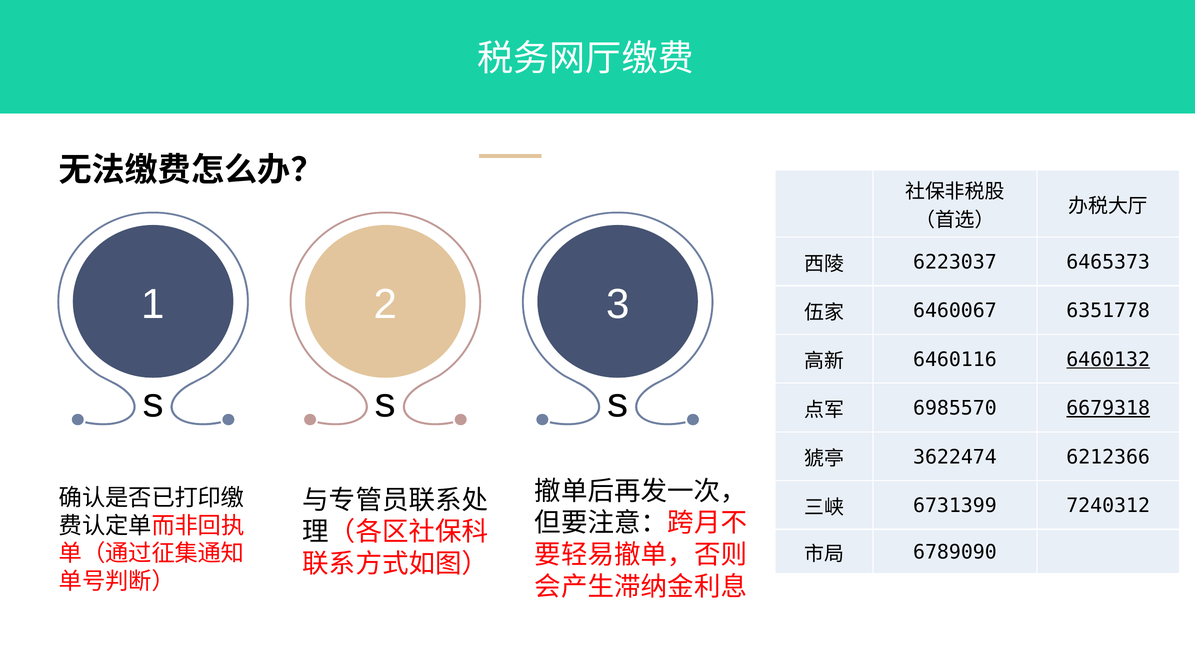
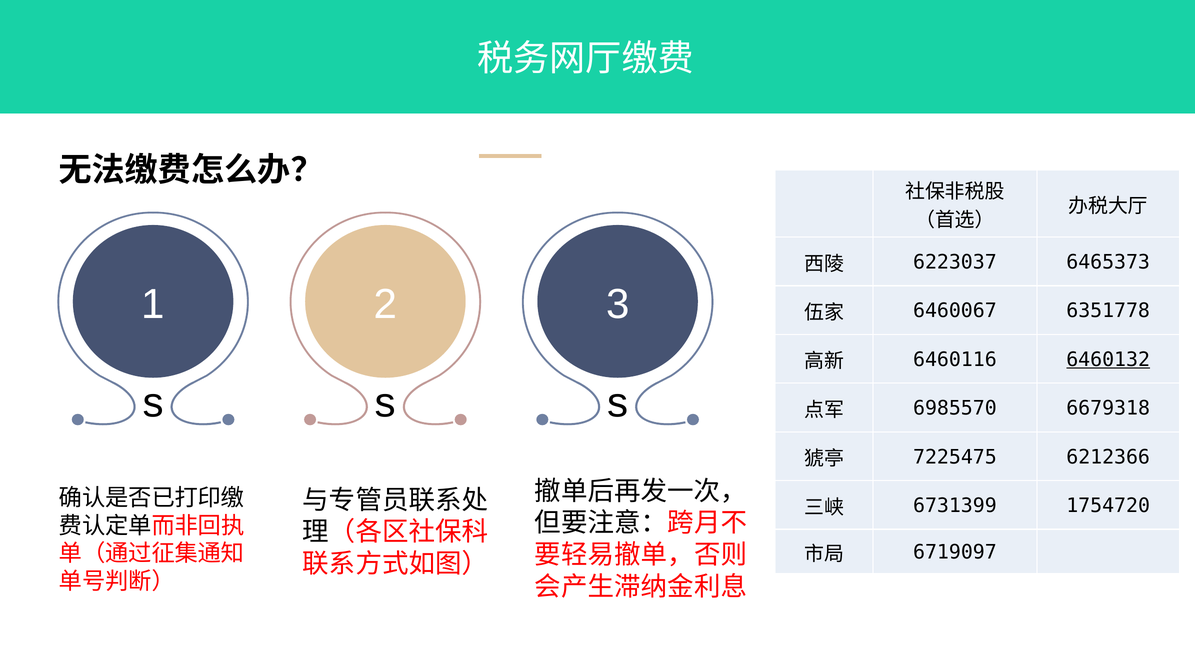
6679318 underline: present -> none (1108, 409)
3622474: 3622474 -> 7225475 (955, 457)
7240312: 7240312 -> 1754720 (1108, 506)
6789090: 6789090 -> 6719097 (955, 553)
